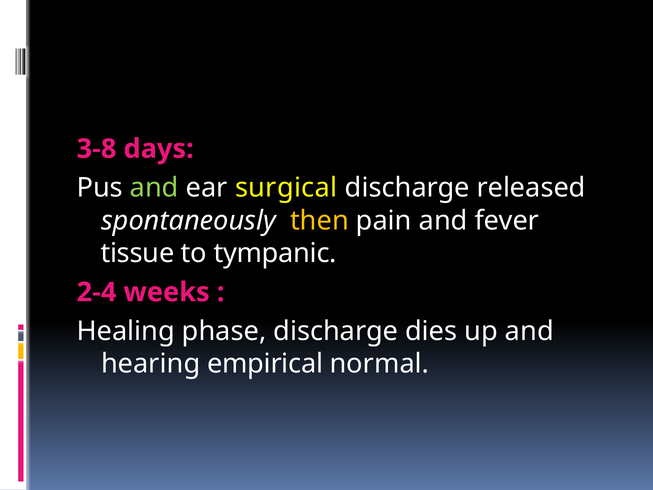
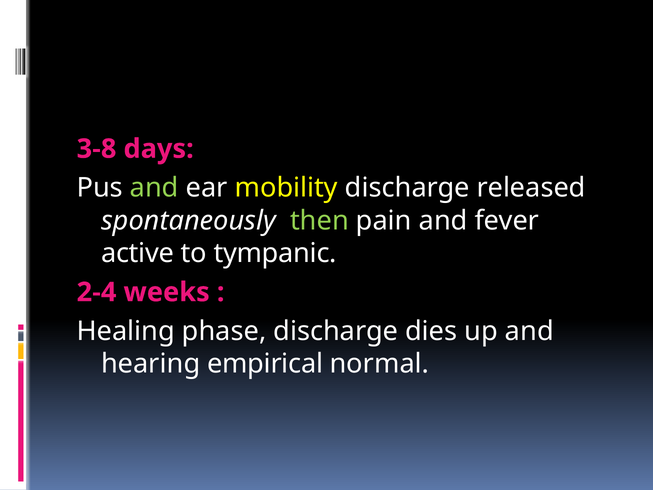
surgical: surgical -> mobility (286, 188)
then colour: yellow -> light green (320, 220)
tissue: tissue -> active (138, 253)
